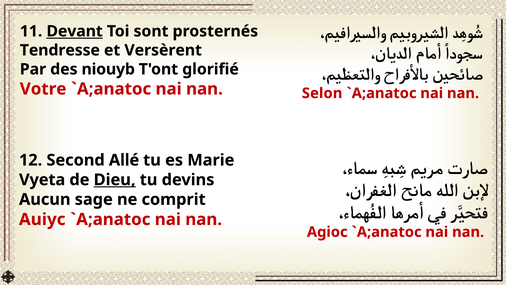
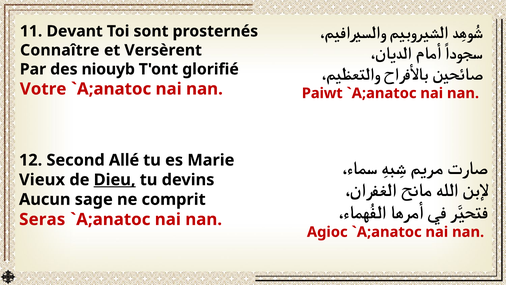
Devant underline: present -> none (75, 31)
Tendresse: Tendresse -> Connaître (60, 50)
Selon: Selon -> Paiwt (322, 93)
Vyeta: Vyeta -> Vieux (42, 180)
Auiyc: Auiyc -> Seras (42, 219)
